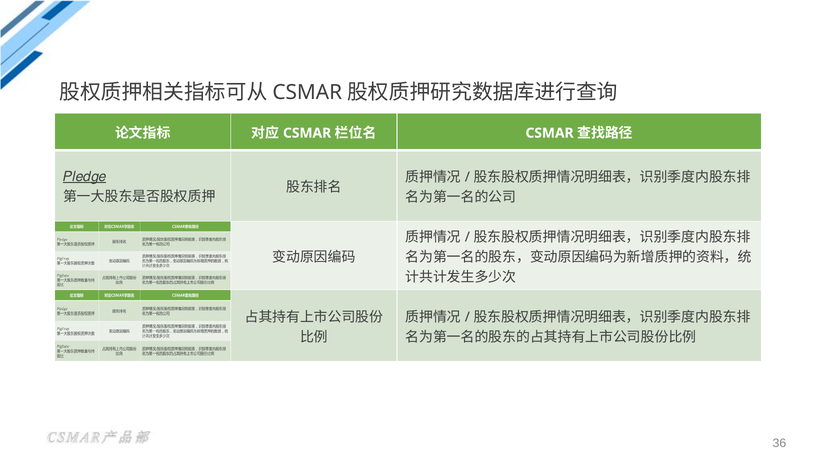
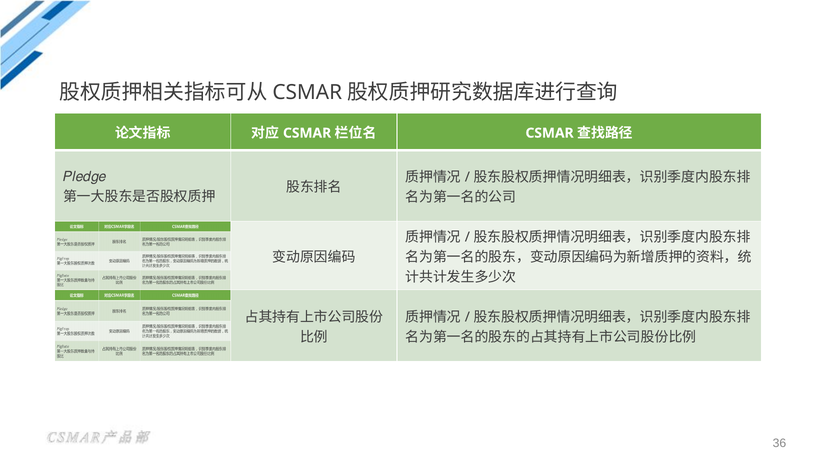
𝑃𝑙𝑒𝑑𝑔𝑒 underline: present -> none (85, 176)
